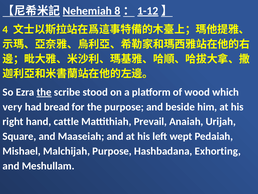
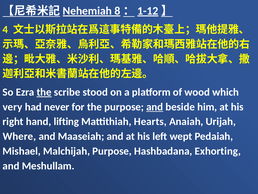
bread: bread -> never (57, 107)
and underline: none -> present (155, 107)
cattle: cattle -> lifting (66, 121)
Prevail: Prevail -> Hearts (150, 121)
Square: Square -> Where (19, 136)
